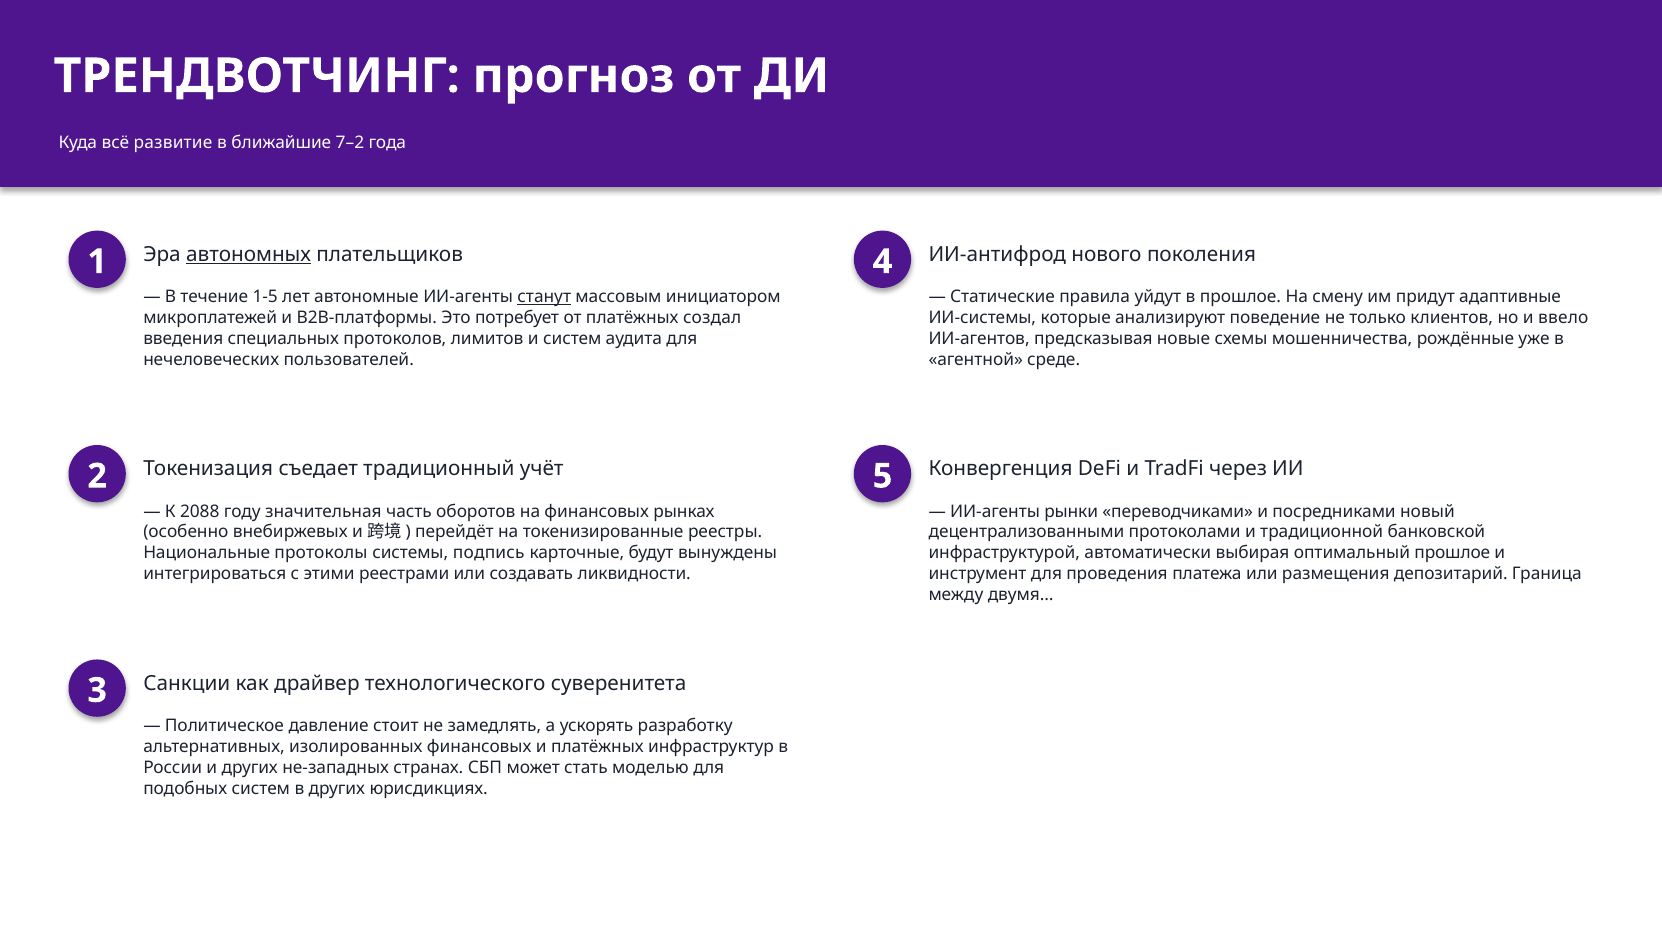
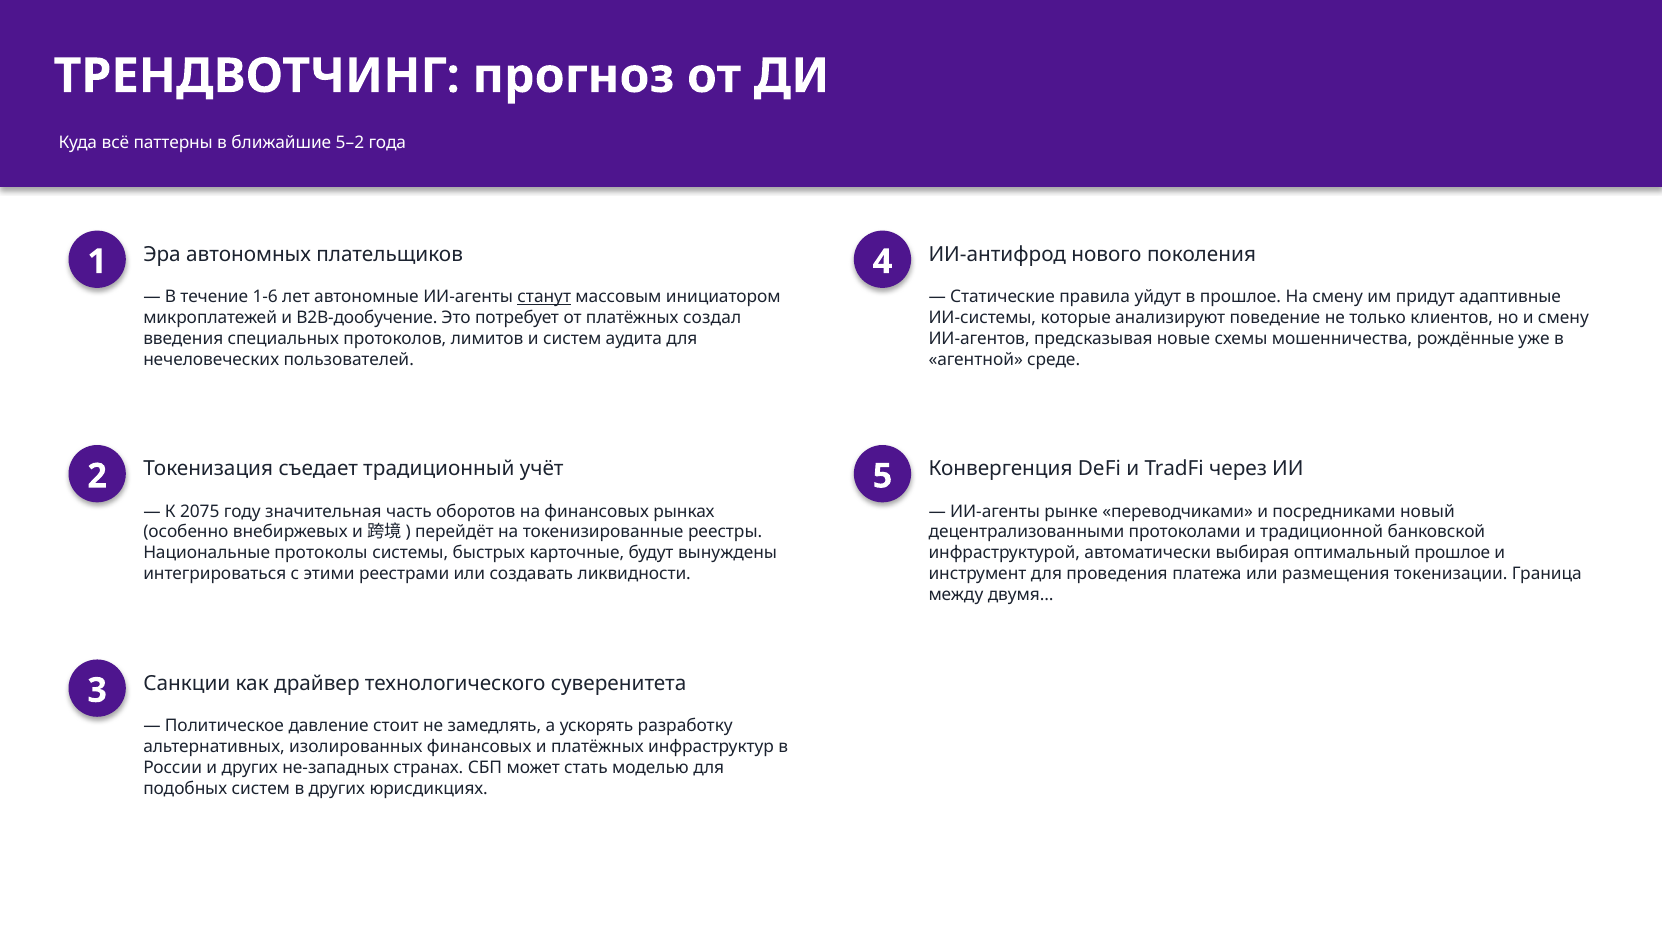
развитие: развитие -> паттерны (173, 142)
7–2: 7–2 -> 5–2 (350, 142)
автономных underline: present -> none (249, 254)
1-5: 1-5 -> 1-6 (265, 297)
B2B-платформы: B2B-платформы -> B2B-дообучение (367, 318)
и ввело: ввело -> смену (1563, 318)
2088: 2088 -> 2075 (200, 511)
рынки: рынки -> рынке (1071, 511)
подпись: подпись -> быстрых (489, 553)
депозитарий: депозитарий -> токенизации (1451, 574)
